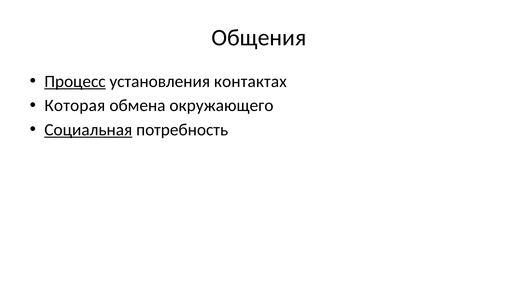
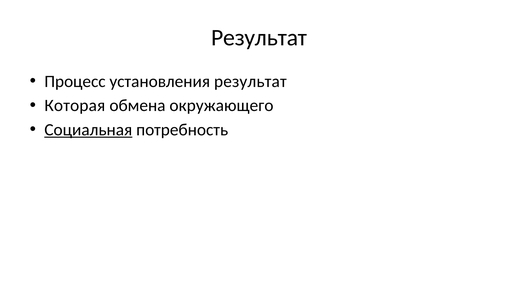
Общения: Общения -> Результат (259, 38)
Процесс underline: present -> none (75, 81)
установления контактах: контактах -> результат (250, 81)
